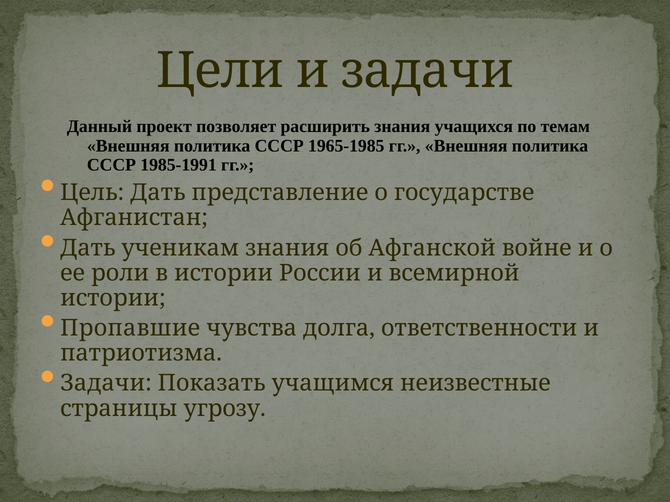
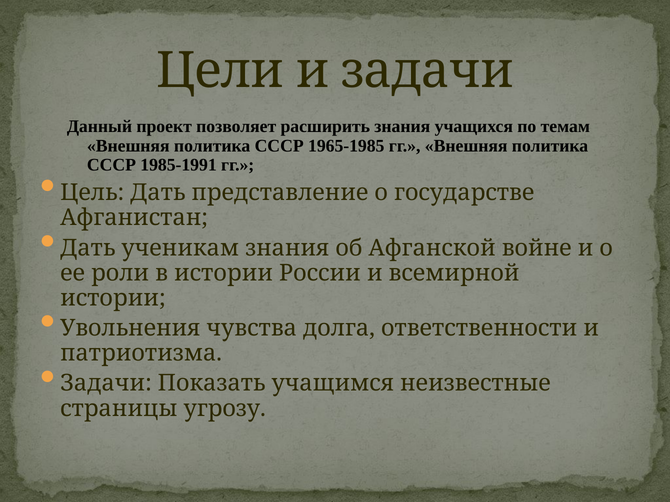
Пропавшие: Пропавшие -> Увольнения (130, 328)
